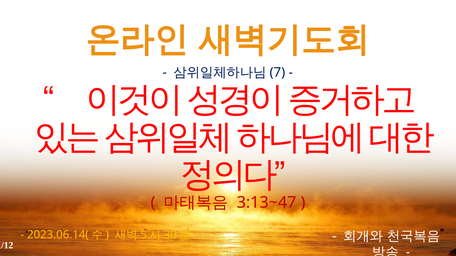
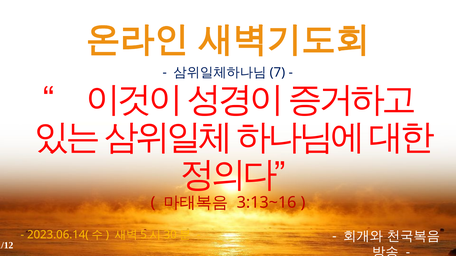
3:13~47: 3:13~47 -> 3:13~16 (267, 203)
